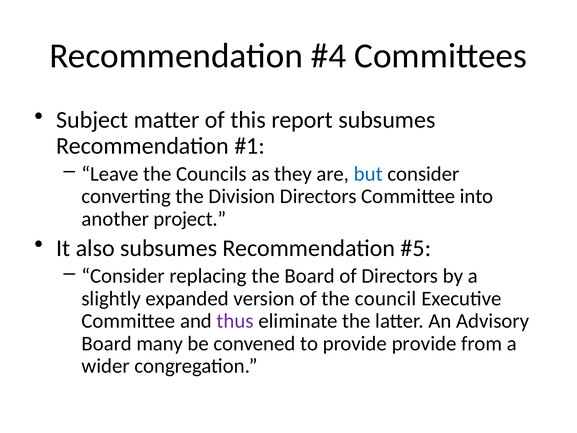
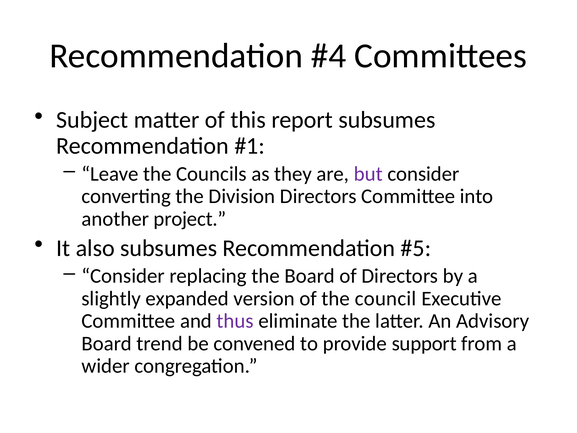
but colour: blue -> purple (368, 174)
many: many -> trend (160, 343)
provide provide: provide -> support (424, 343)
